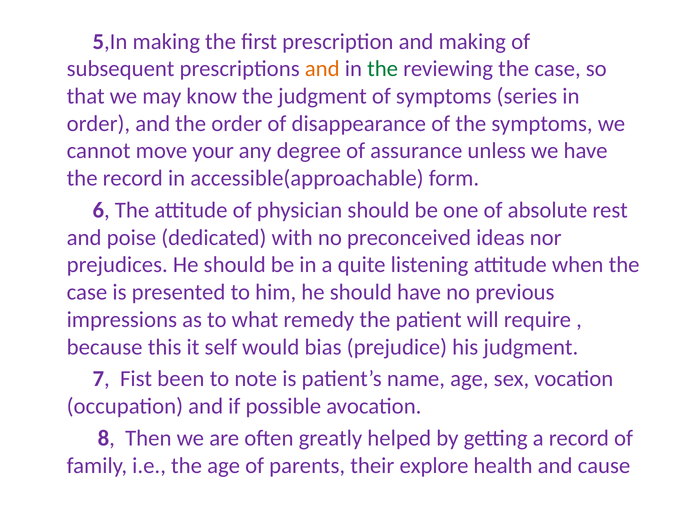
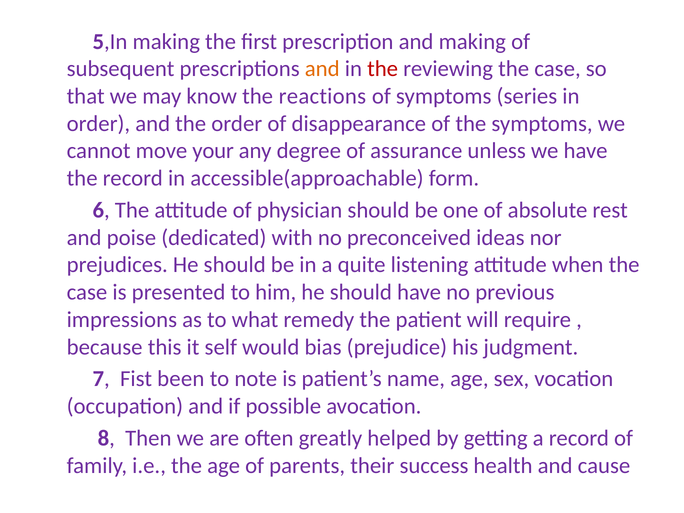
the colour: green -> red (383, 69)
the judgment: judgment -> reactions (322, 96)
explore: explore -> success (434, 466)
